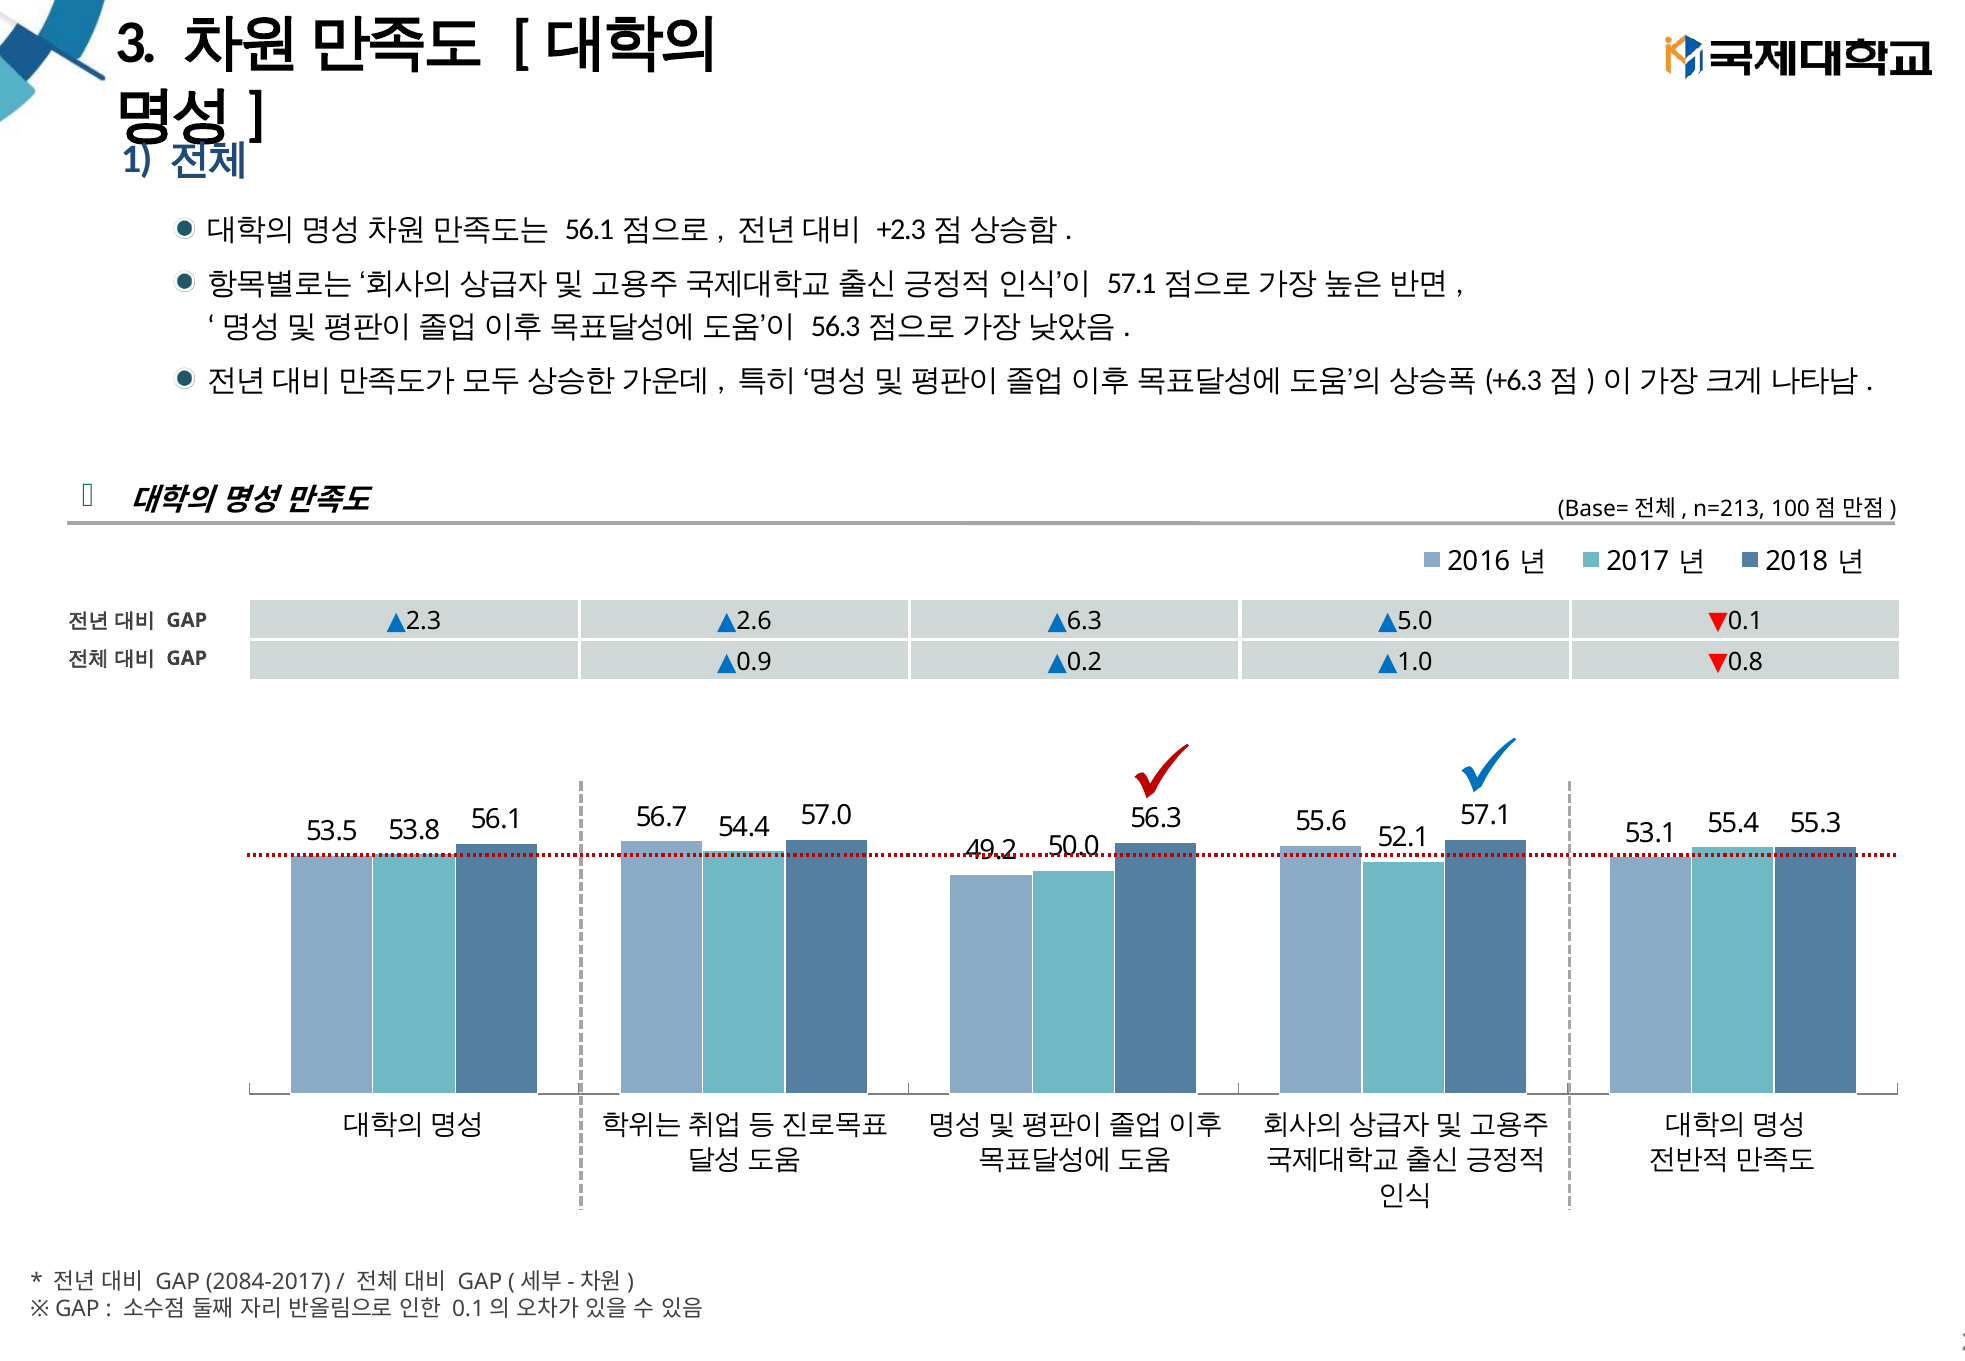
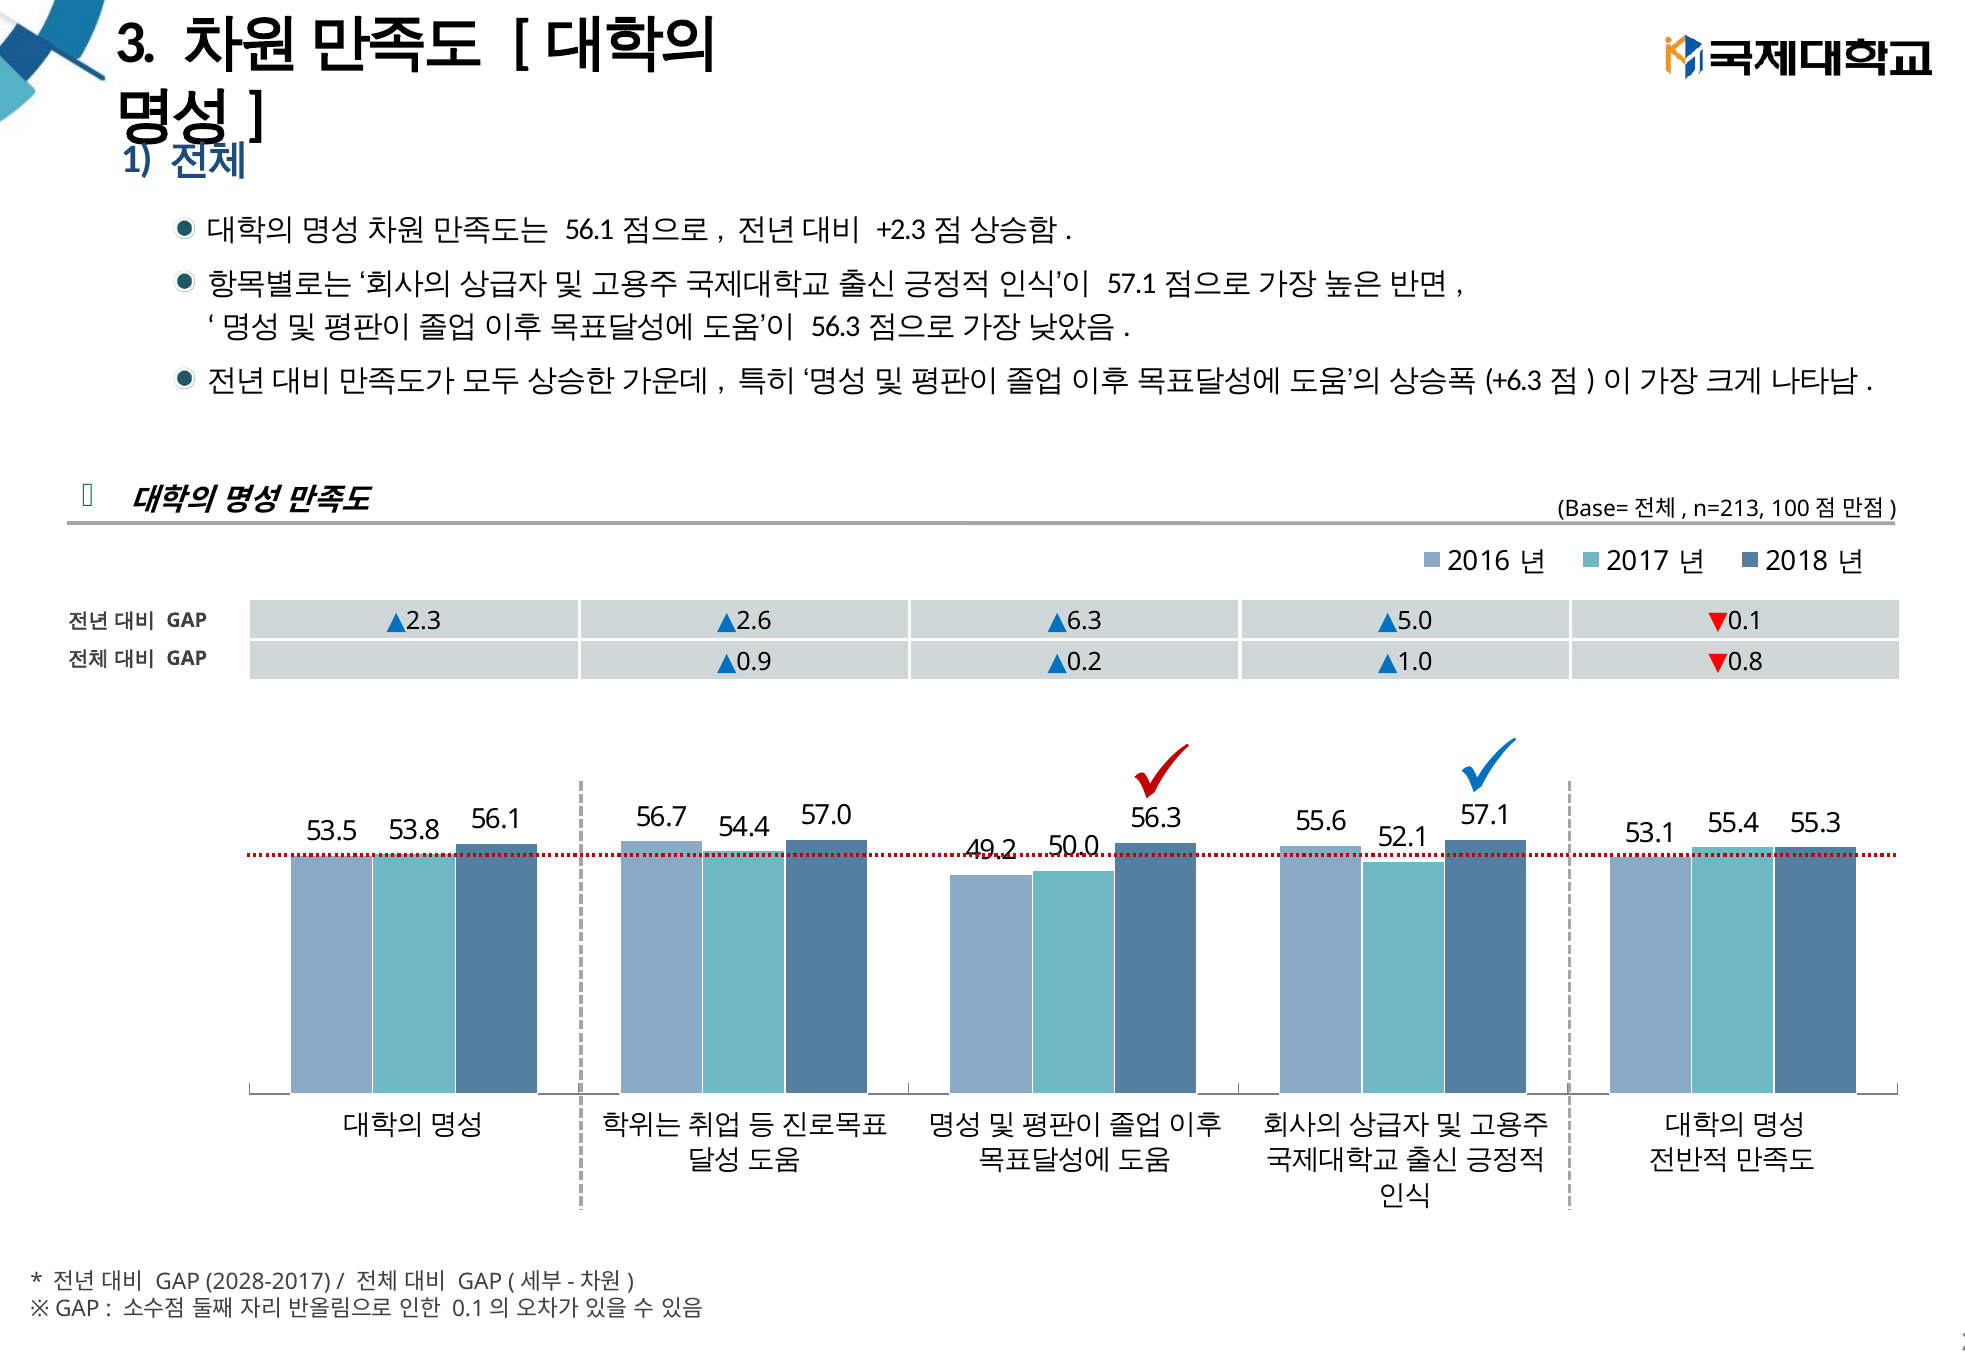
2084-2017: 2084-2017 -> 2028-2017 (268, 1281)
